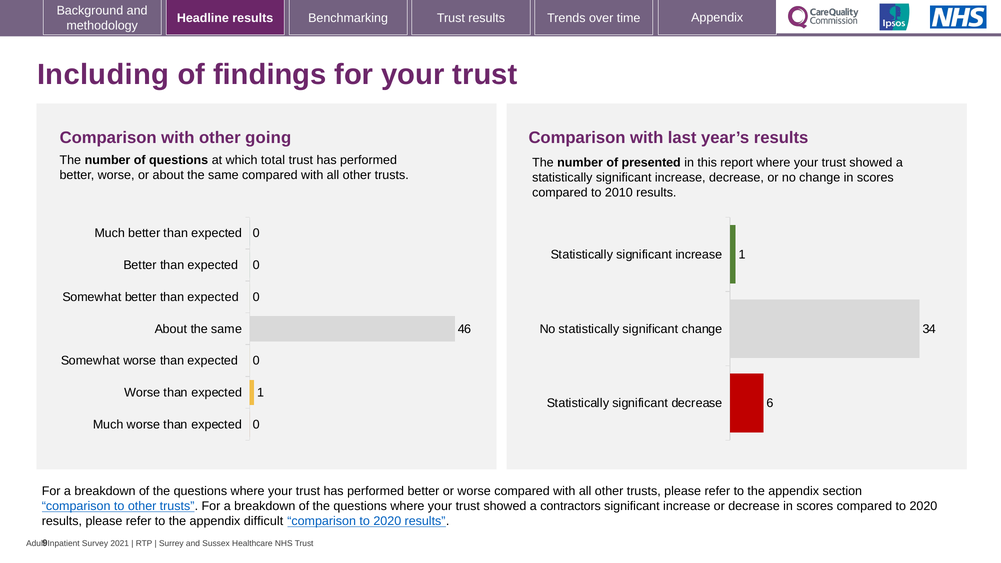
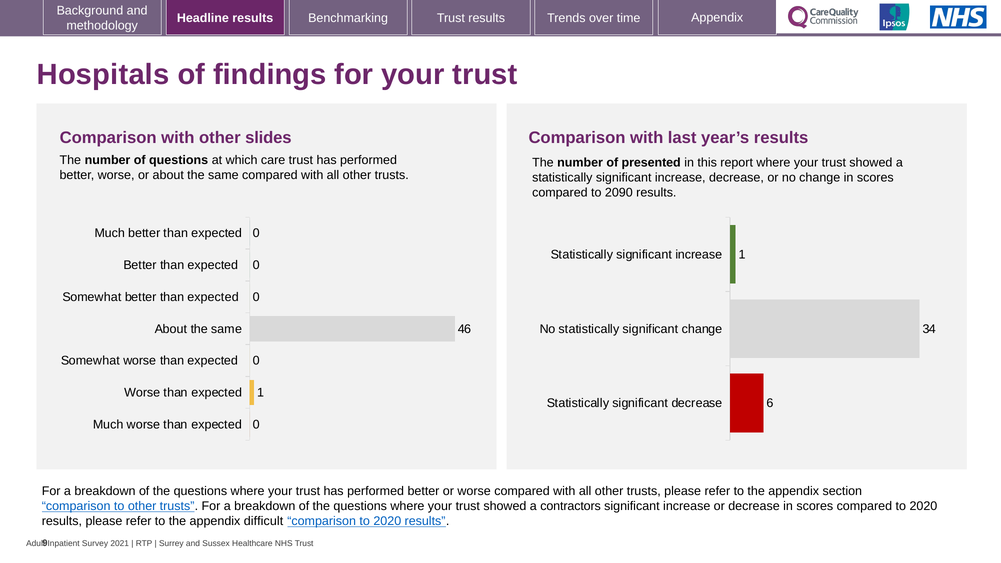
Including: Including -> Hospitals (103, 75)
going: going -> slides (268, 138)
total: total -> care (273, 160)
2010: 2010 -> 2090 (619, 193)
